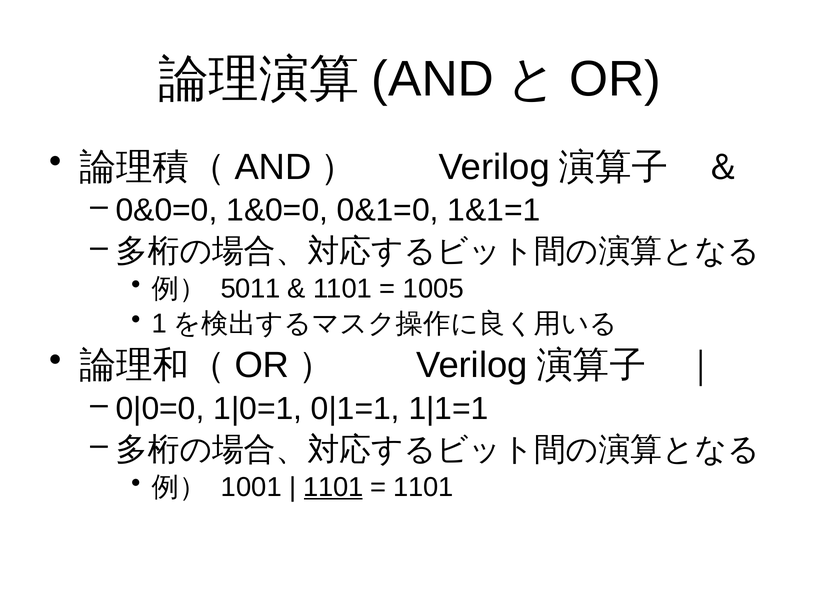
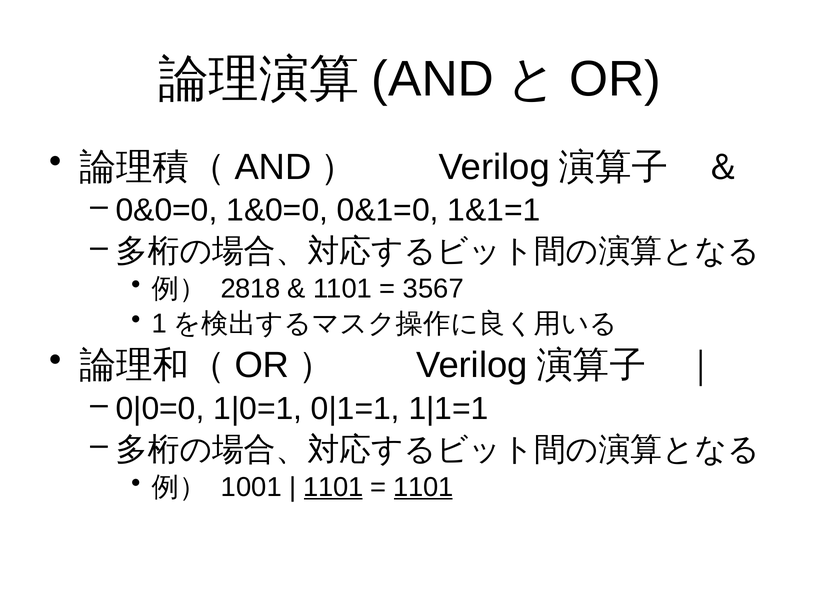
5011: 5011 -> 2818 (250, 289)
1005: 1005 -> 3567 (433, 289)
1101 underline: none -> present (423, 487)
